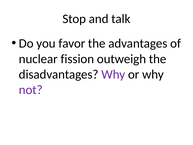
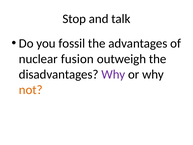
favor: favor -> fossil (72, 43)
fission: fission -> fusion (77, 59)
not colour: purple -> orange (31, 90)
